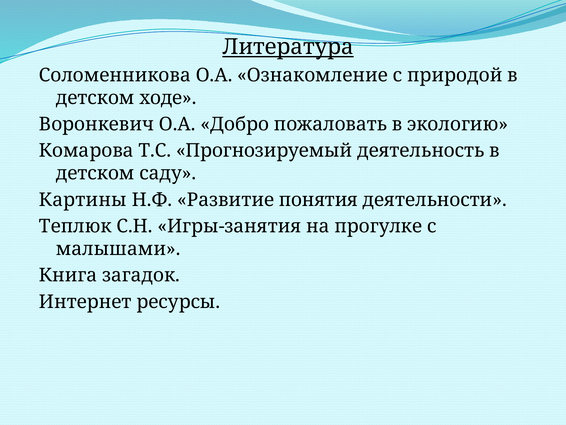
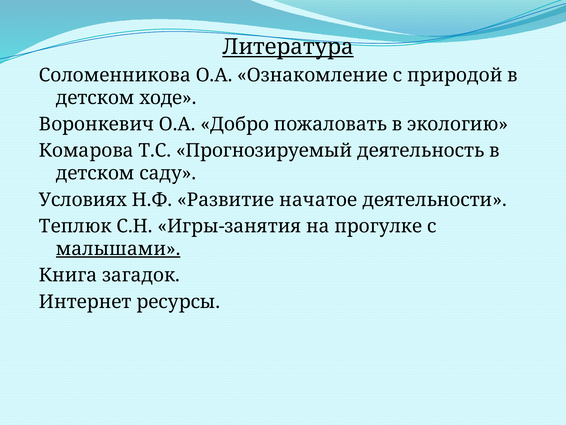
Картины: Картины -> Условиях (83, 200)
понятия: понятия -> начатое (318, 200)
малышами underline: none -> present (118, 249)
